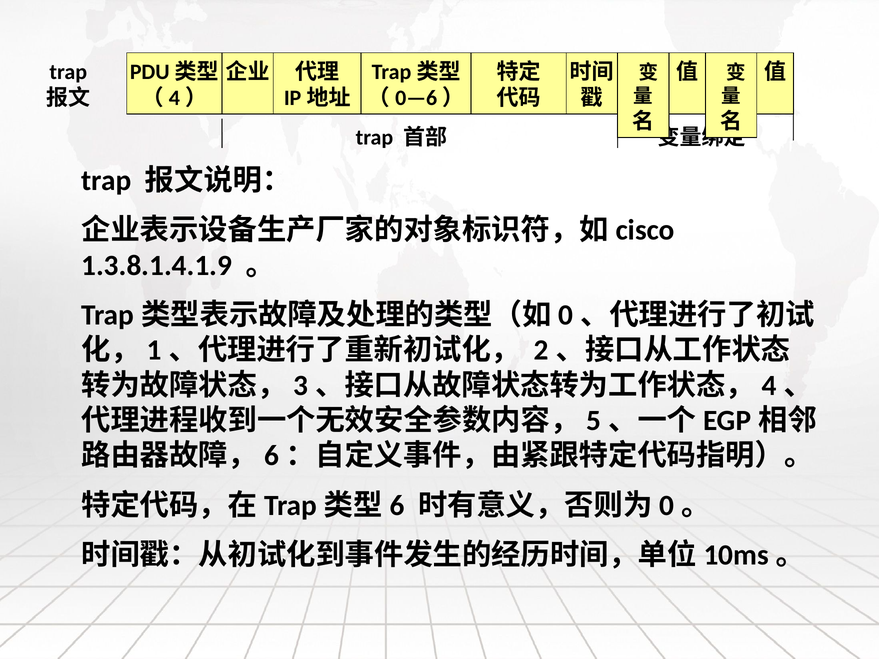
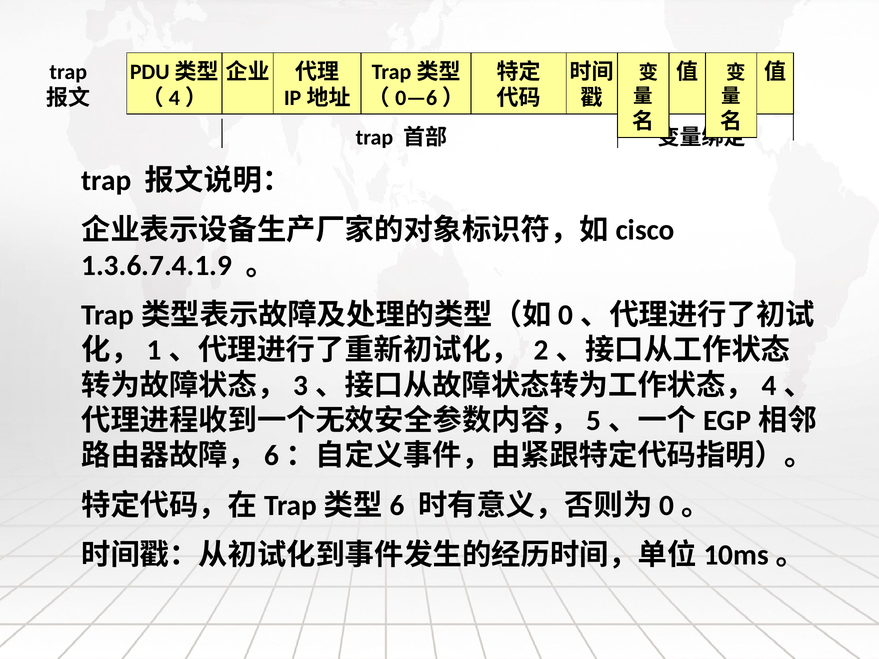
1.3.8.1.4.1.9: 1.3.8.1.4.1.9 -> 1.3.6.7.4.1.9 (157, 265)
